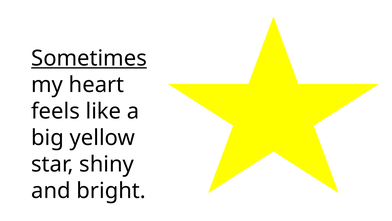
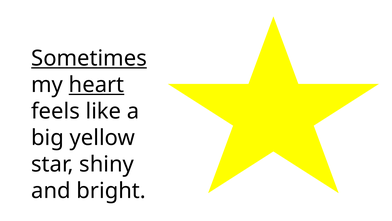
heart underline: none -> present (96, 85)
